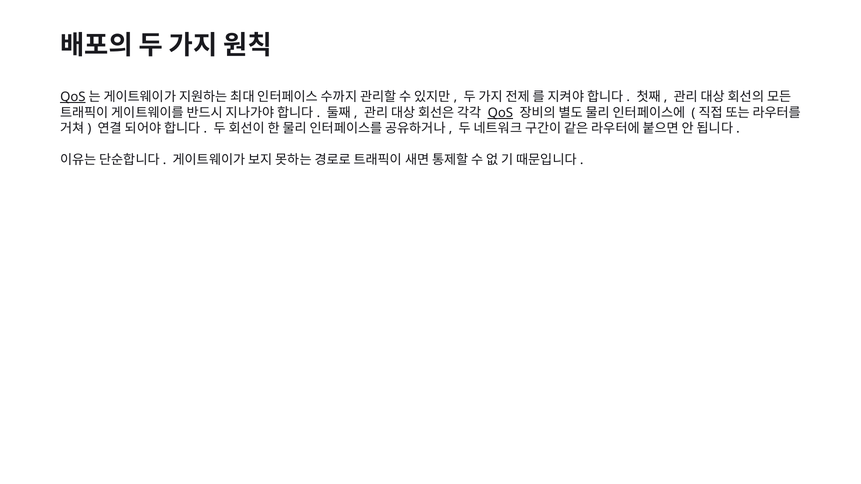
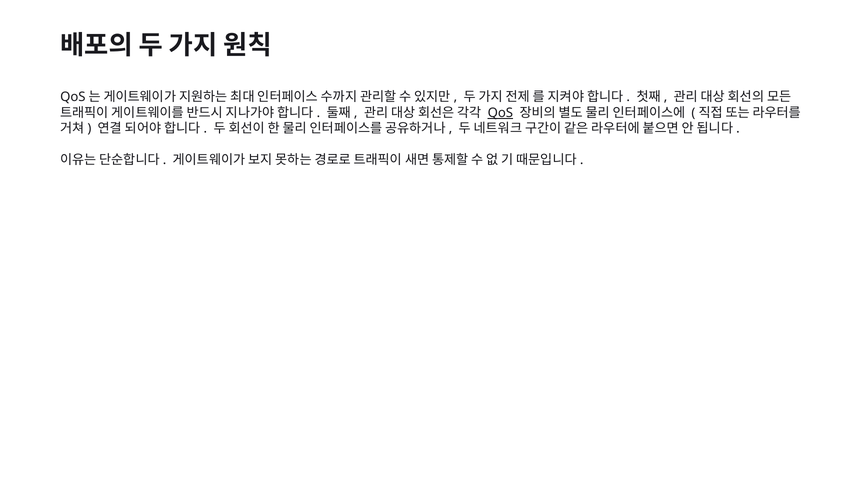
QoS underline: present -> none (73, 97)
